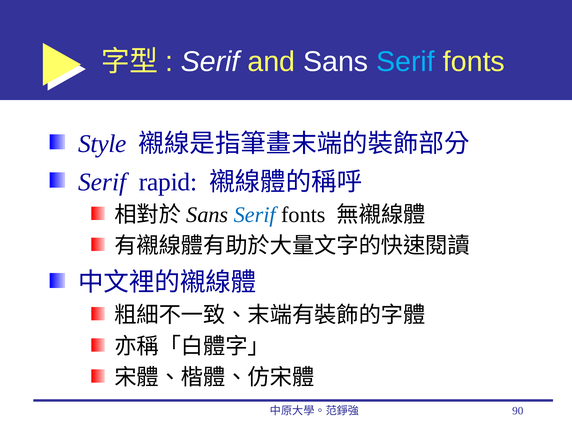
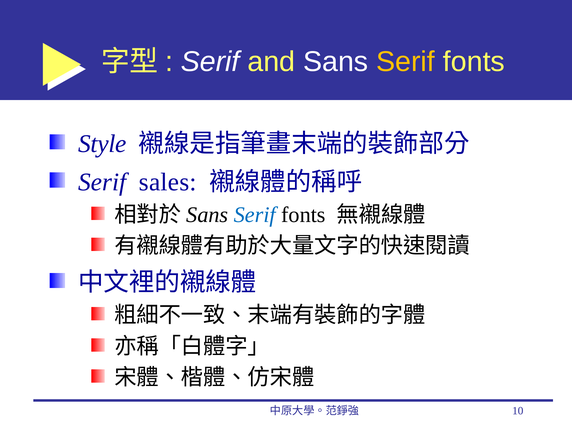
Serif colour: light blue -> yellow (406, 62)
rapid: rapid -> sales (168, 182)
90: 90 -> 10 (518, 411)
